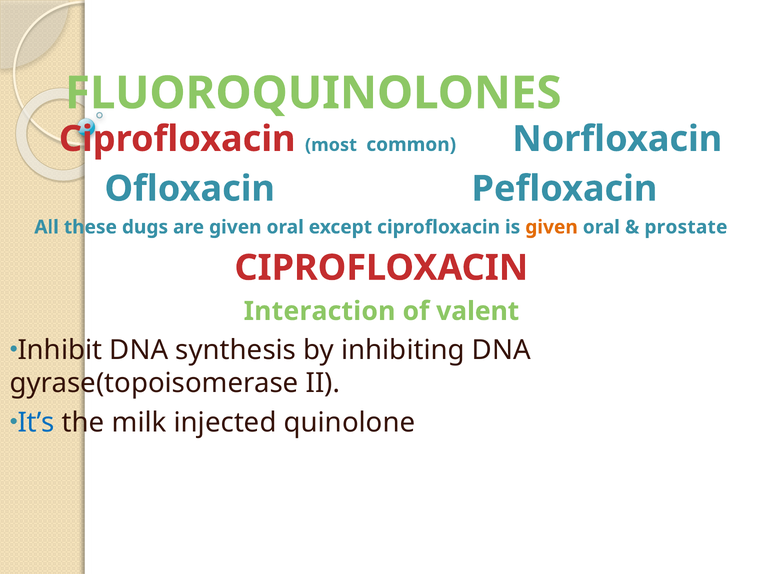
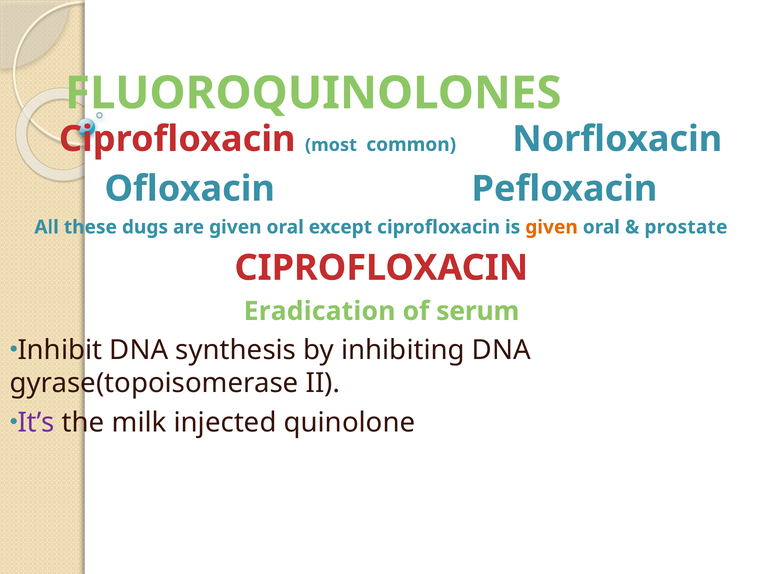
Interaction: Interaction -> Eradication (320, 311)
valent: valent -> serum (478, 311)
It’s colour: blue -> purple (36, 423)
